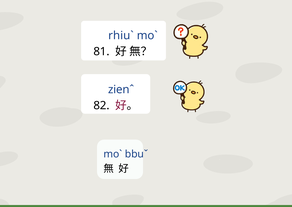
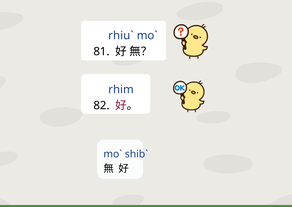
zienˆ: zienˆ -> rhim (121, 89)
bbuˇ: bbuˇ -> shibˋ (137, 154)
